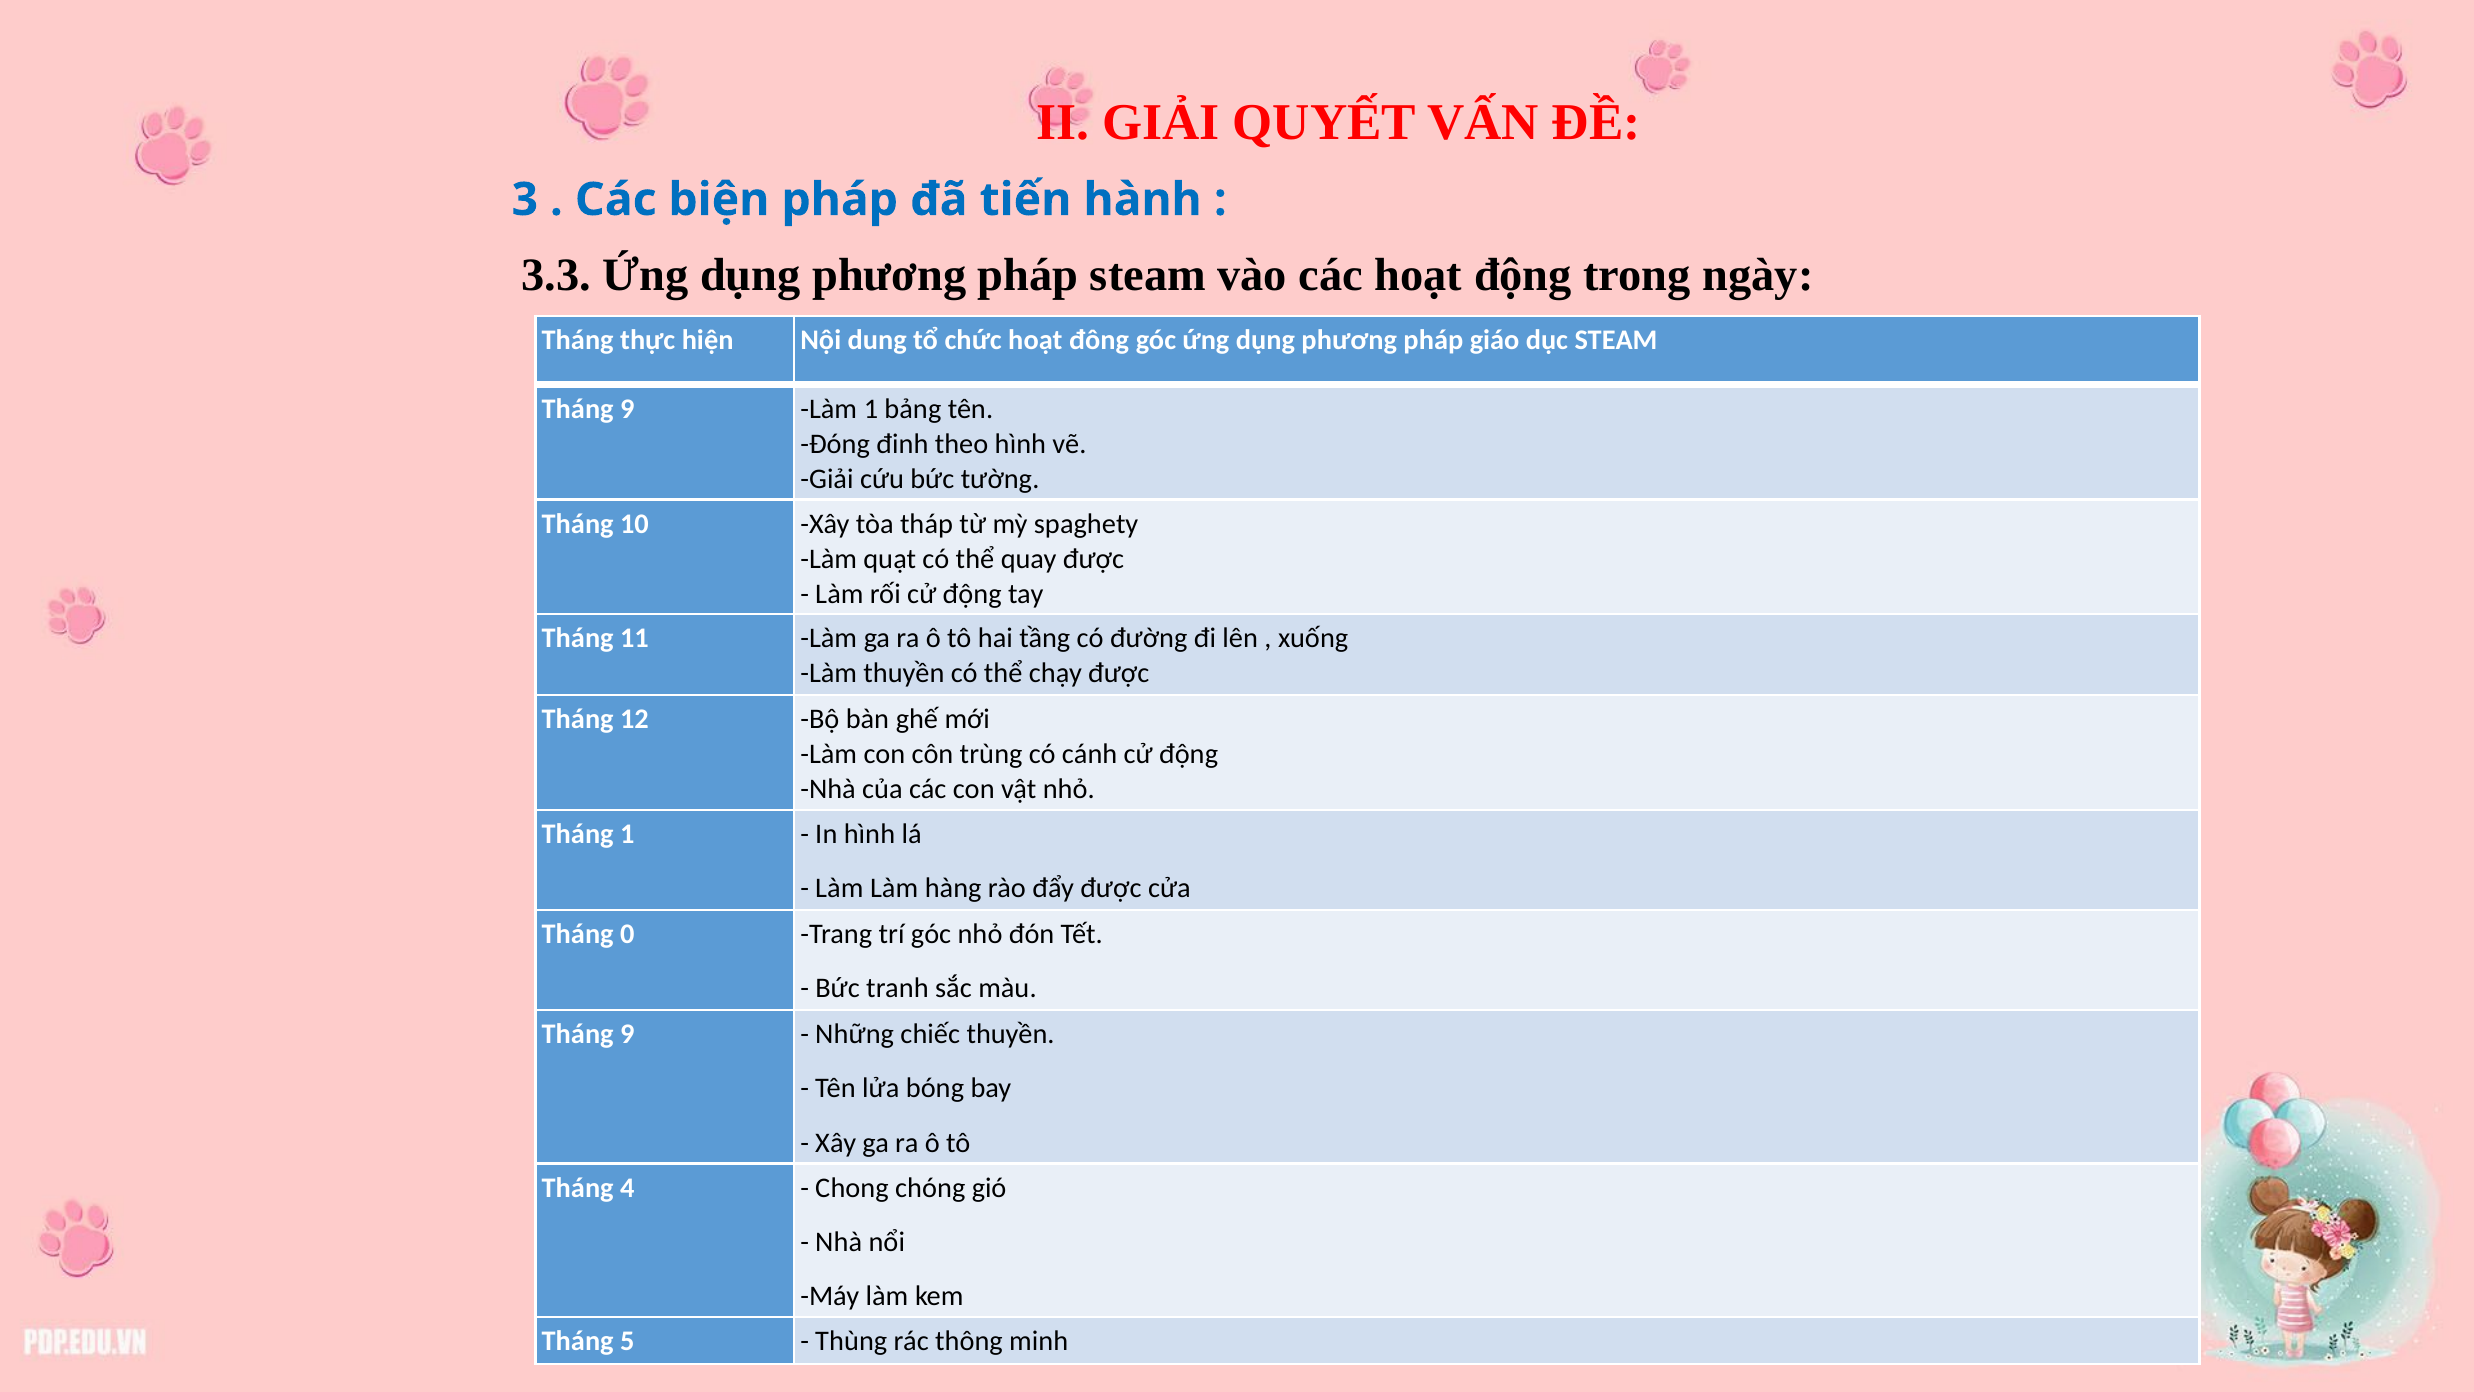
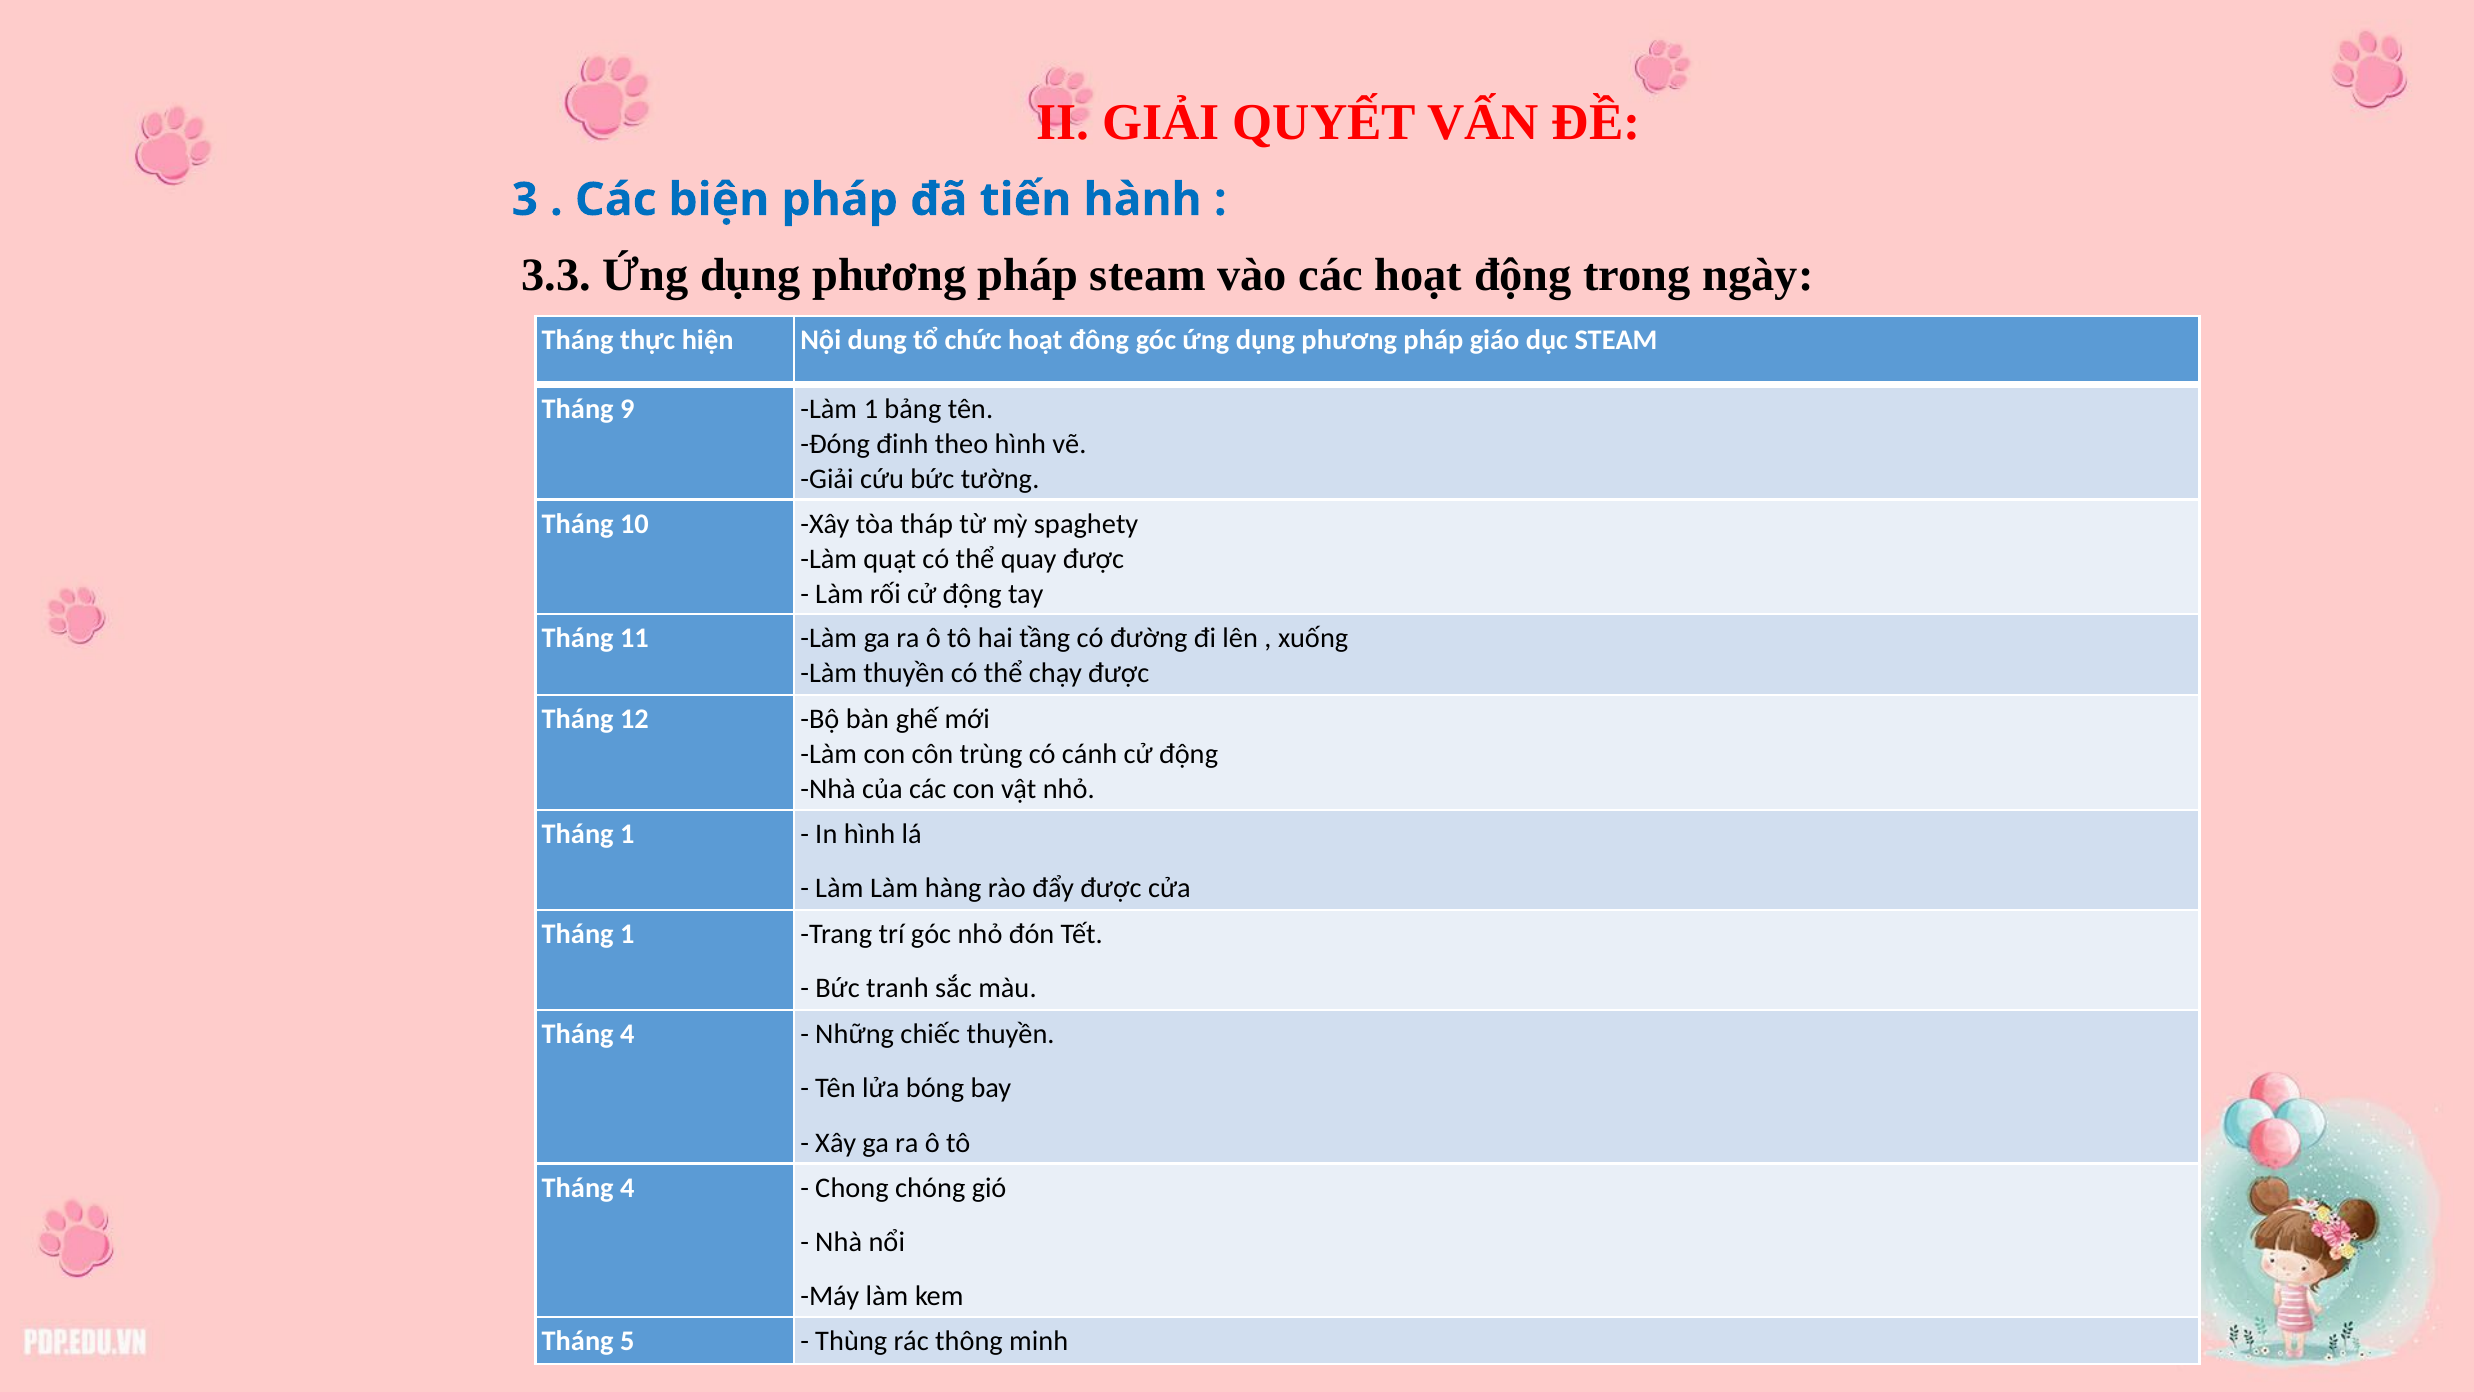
0: 0 -> 1 (627, 934)
9: 9 -> 4 (627, 1034)
